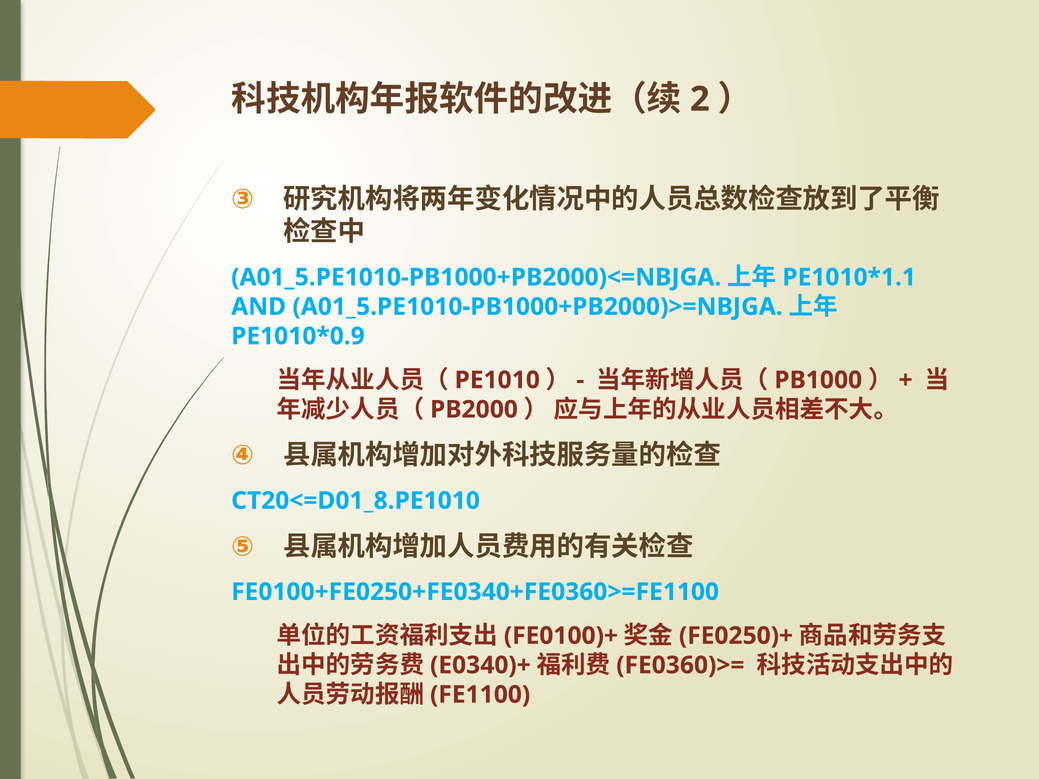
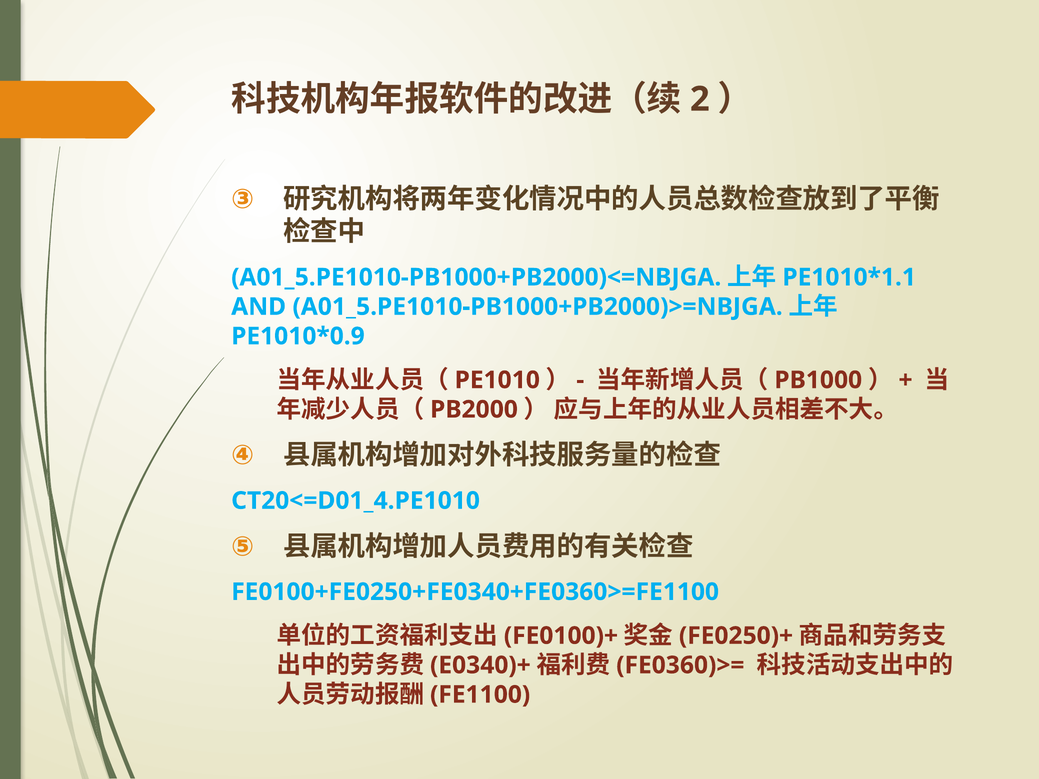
CT20<=D01_8.PE1010: CT20<=D01_8.PE1010 -> CT20<=D01_4.PE1010 (356, 501)
